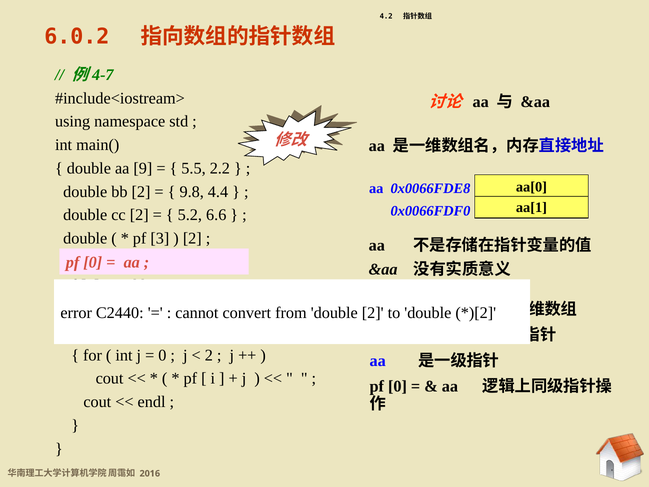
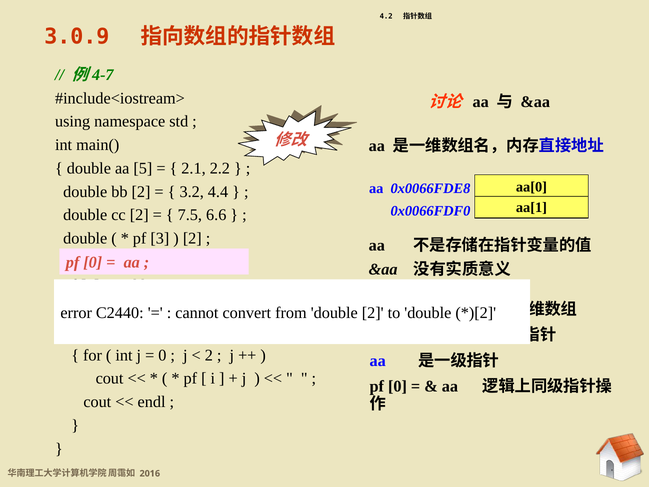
6.0.2: 6.0.2 -> 3.0.9 (77, 37)
9: 9 -> 5 (143, 168)
5.5: 5.5 -> 2.1 (194, 168)
9.8: 9.8 -> 3.2 (192, 192)
5.2: 5.2 -> 7.5 (190, 215)
